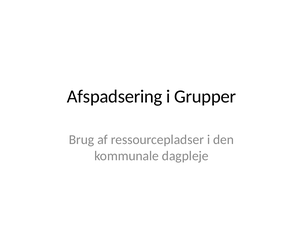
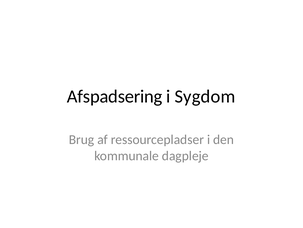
Grupper: Grupper -> Sygdom (205, 96)
